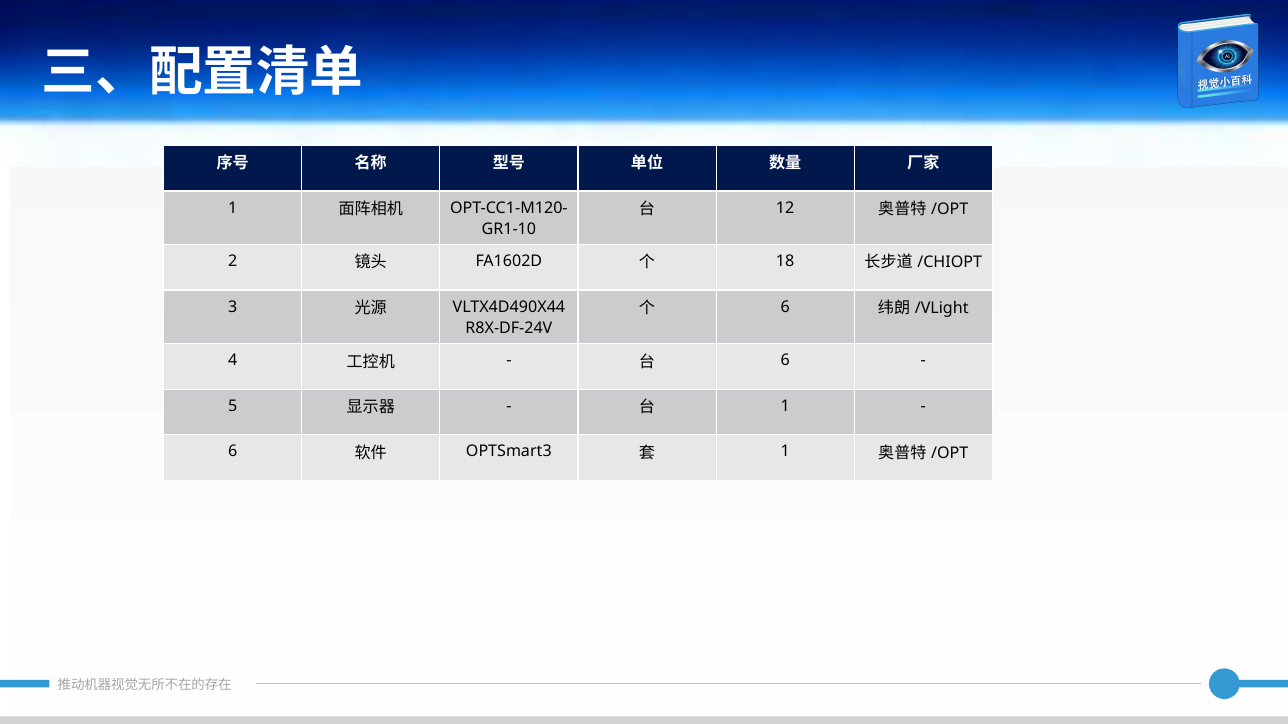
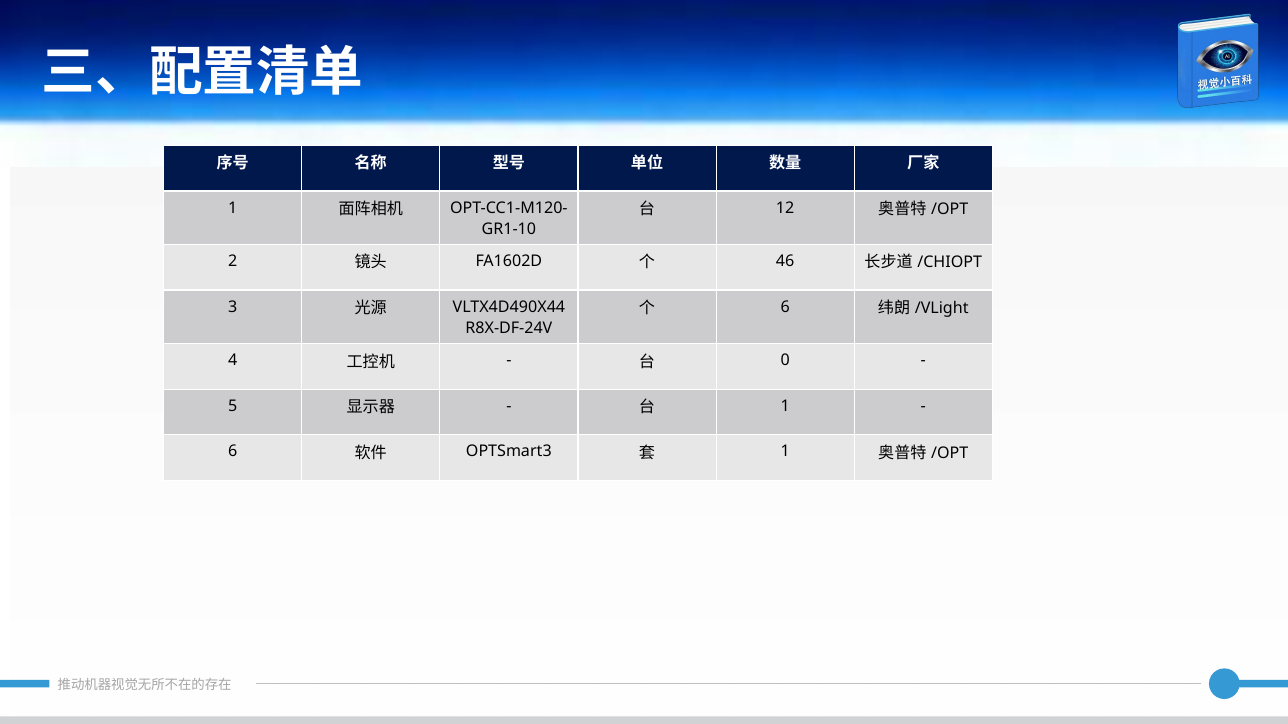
18: 18 -> 46 (785, 261)
6: 6 -> 0 (785, 361)
